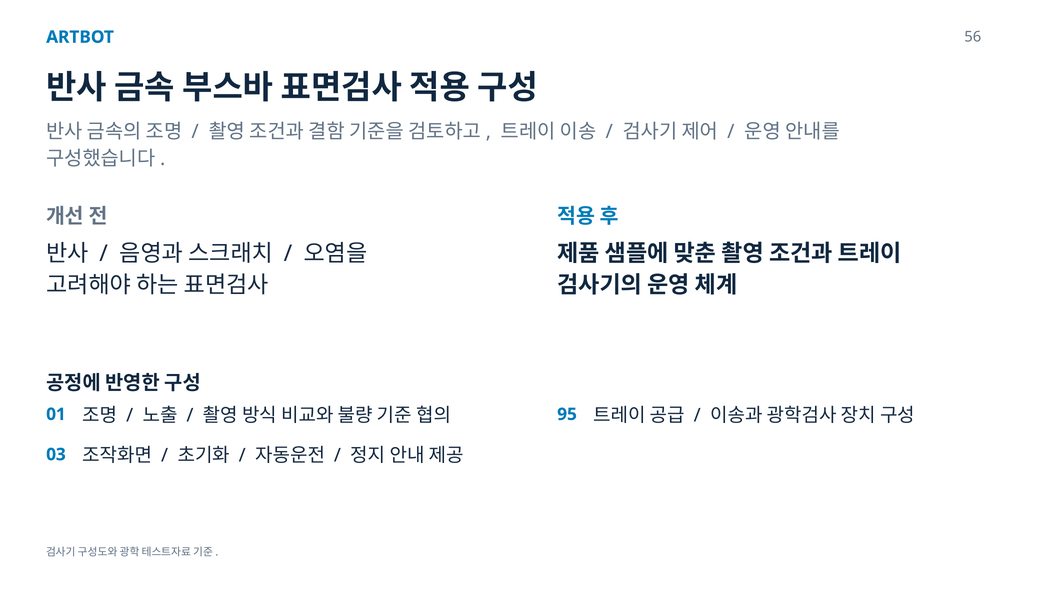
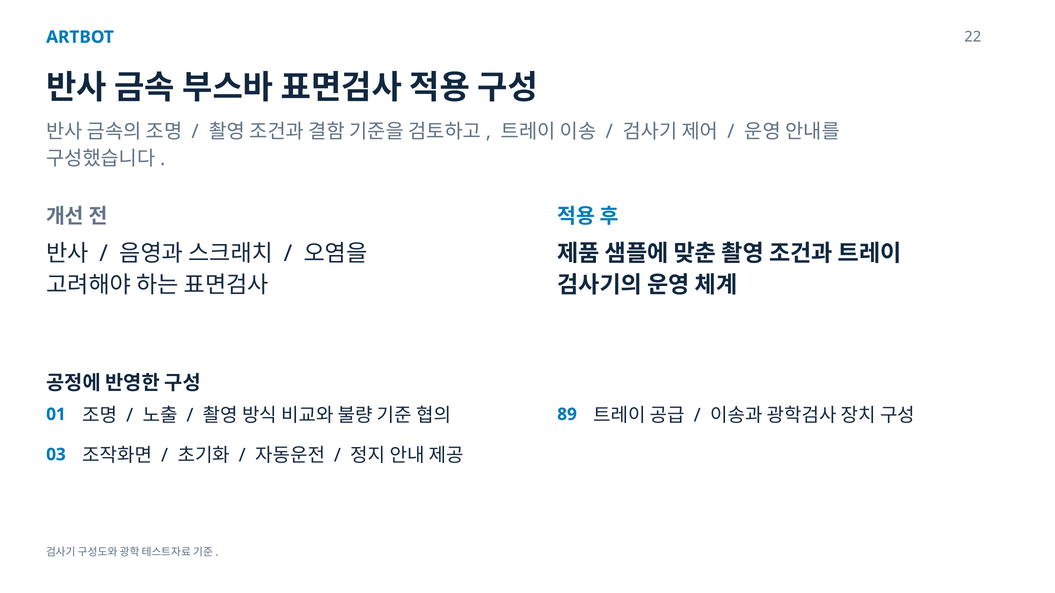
56: 56 -> 22 (973, 37)
95: 95 -> 89 (567, 415)
